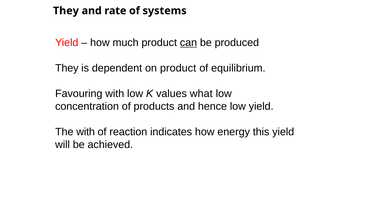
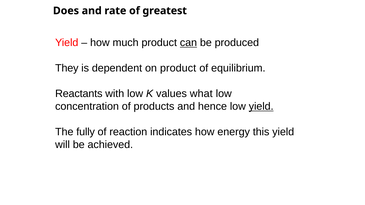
They: They -> Does (66, 11)
systems: systems -> greatest (165, 11)
Favouring: Favouring -> Reactants (79, 94)
yield underline: none -> present (261, 107)
The with: with -> fully (86, 132)
